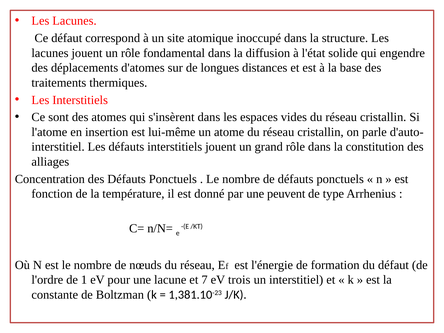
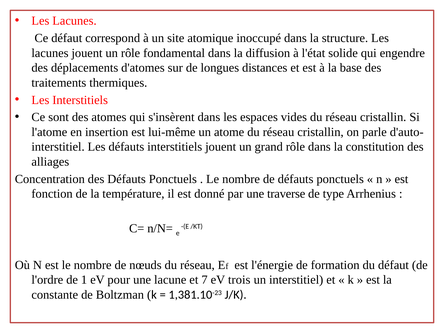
peuvent: peuvent -> traverse (286, 194)
